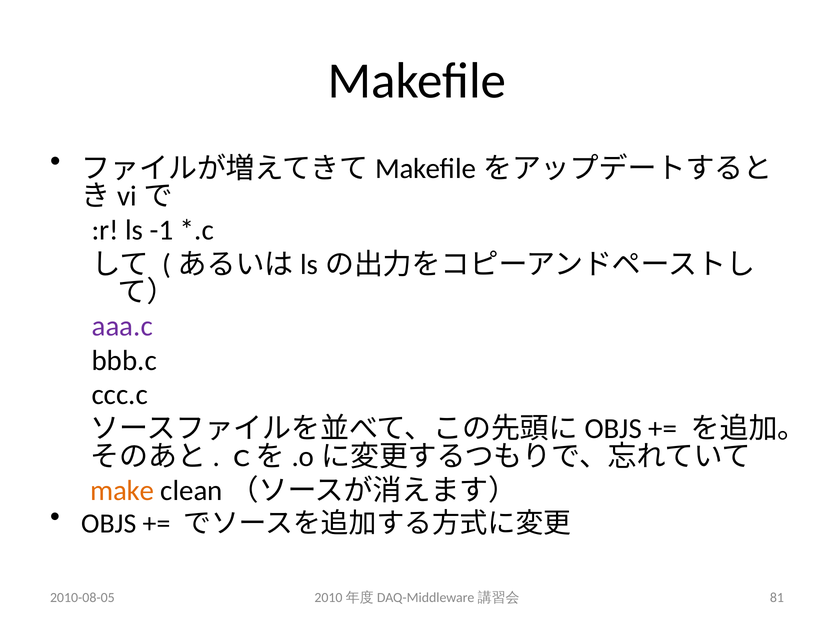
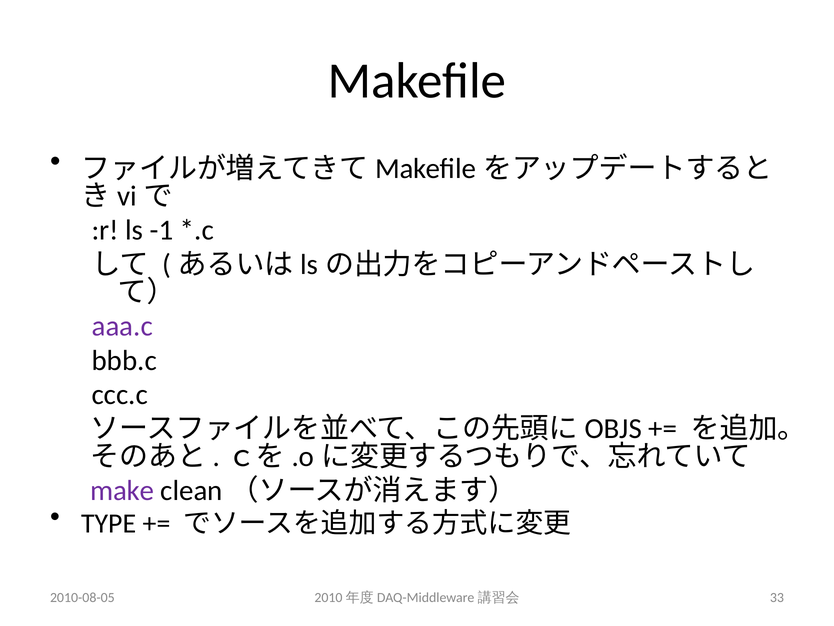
make colour: orange -> purple (122, 490)
OBJS: OBJS -> TYPE (109, 523)
81: 81 -> 33 (777, 597)
